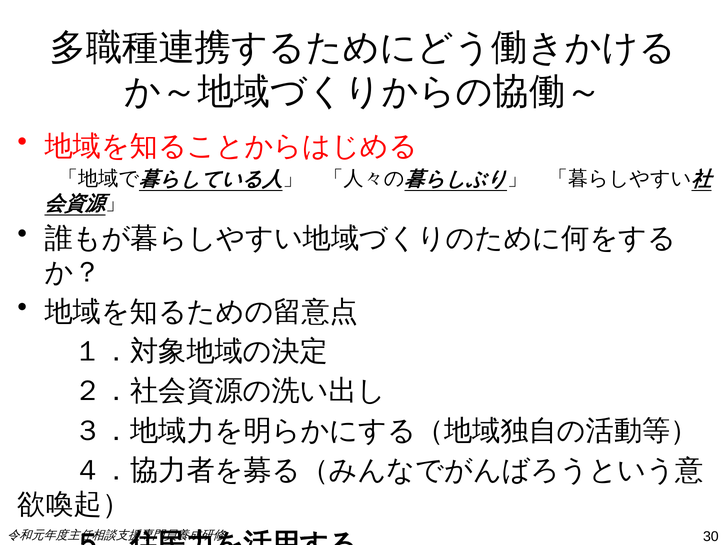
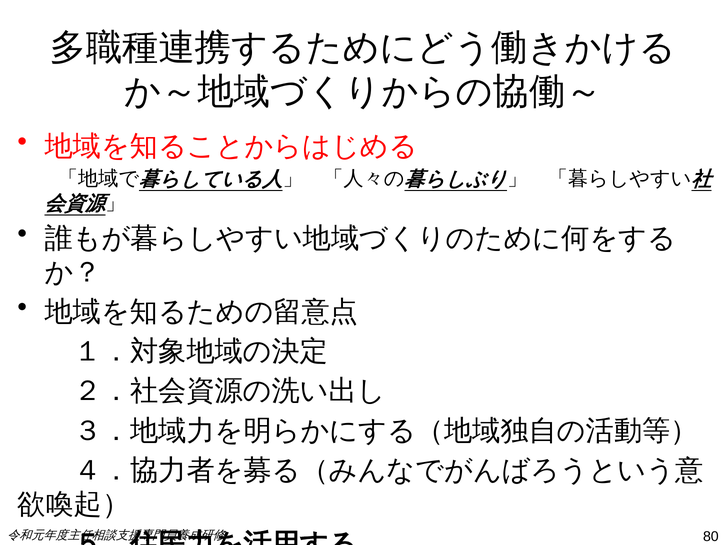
30: 30 -> 80 (711, 536)
